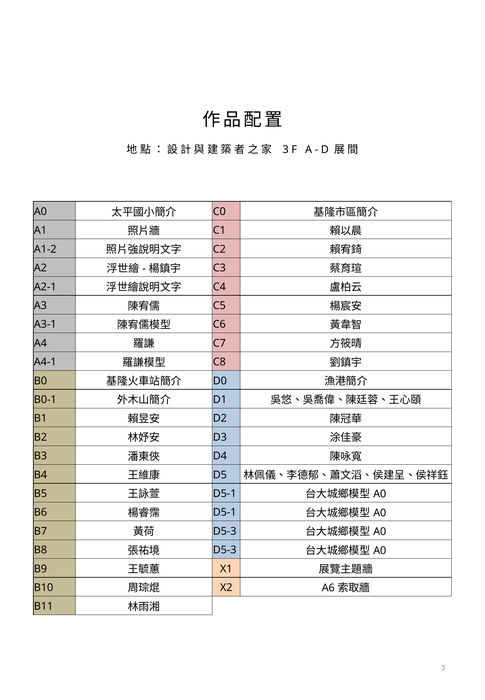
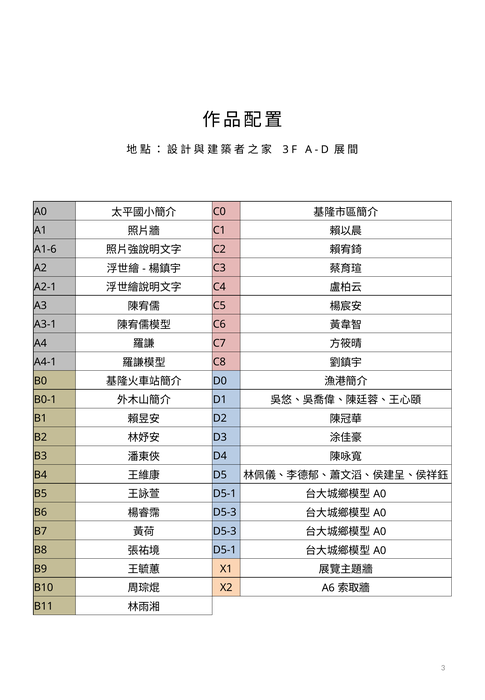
A1-2: A1-2 -> A1-6 (45, 249)
D5-1: D5-1 -> D5-3 (225, 513)
D5-3: D5-3 -> D5-1 (225, 550)
